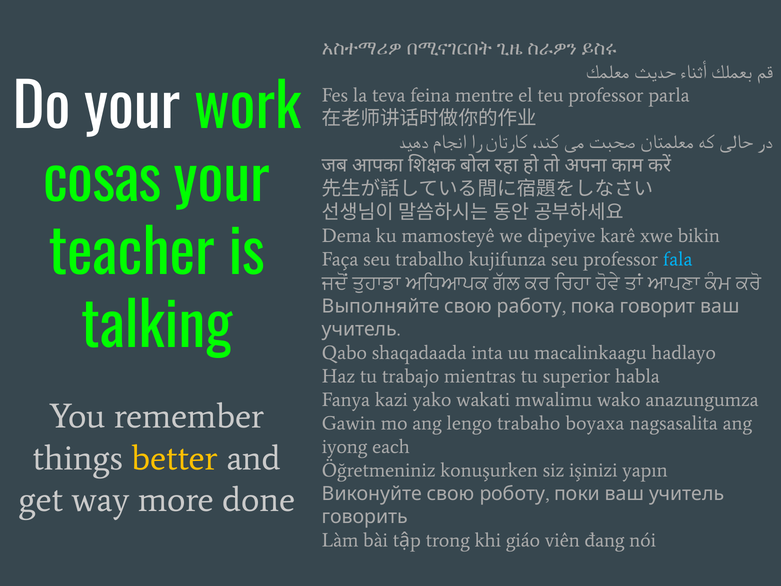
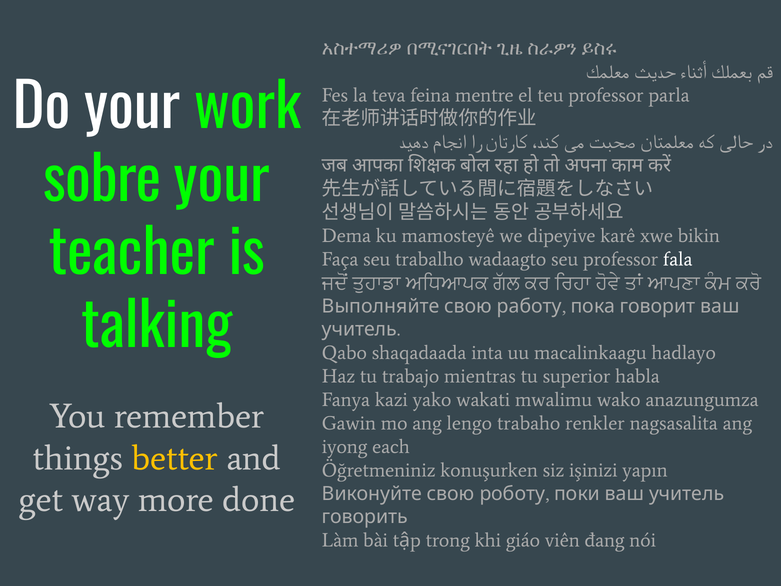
cosas: cosas -> sobre (102, 181)
kujifunza: kujifunza -> wadaagto (507, 259)
fala colour: light blue -> white (678, 259)
boyaxa: boyaxa -> renkler (595, 423)
